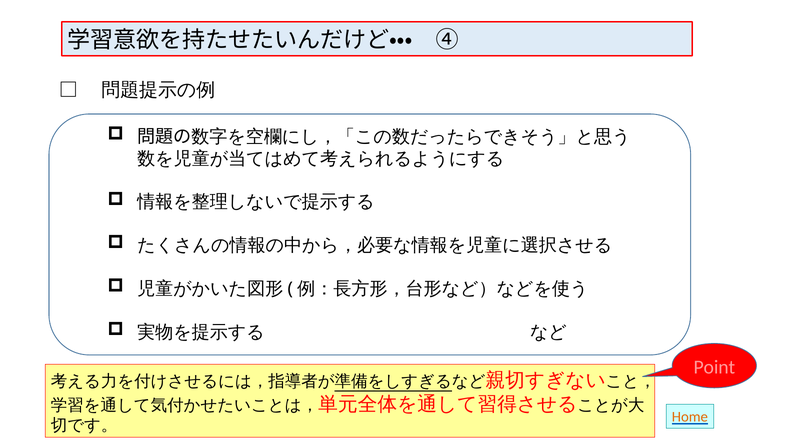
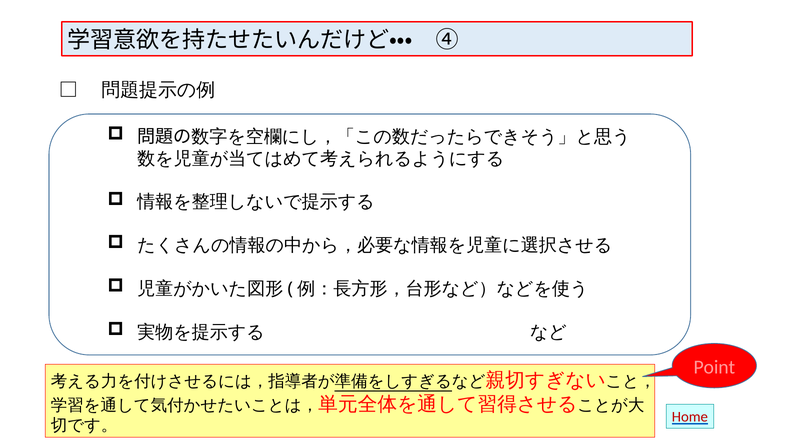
Home colour: orange -> red (690, 417)
